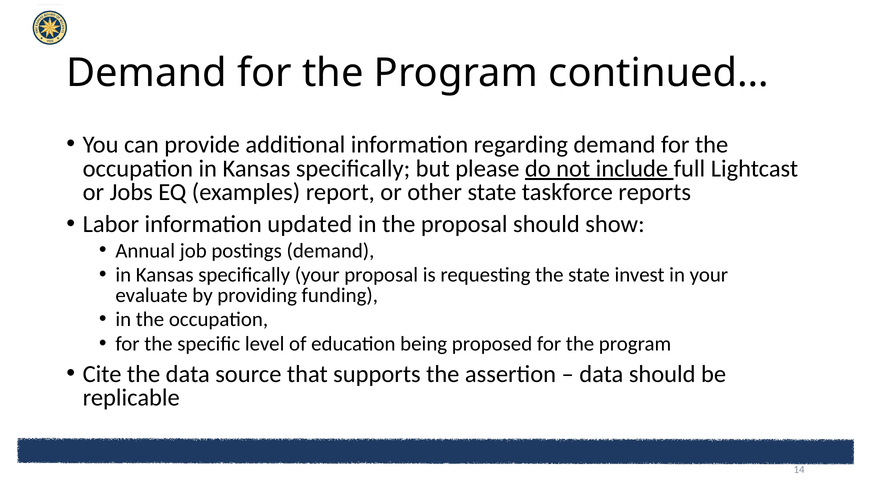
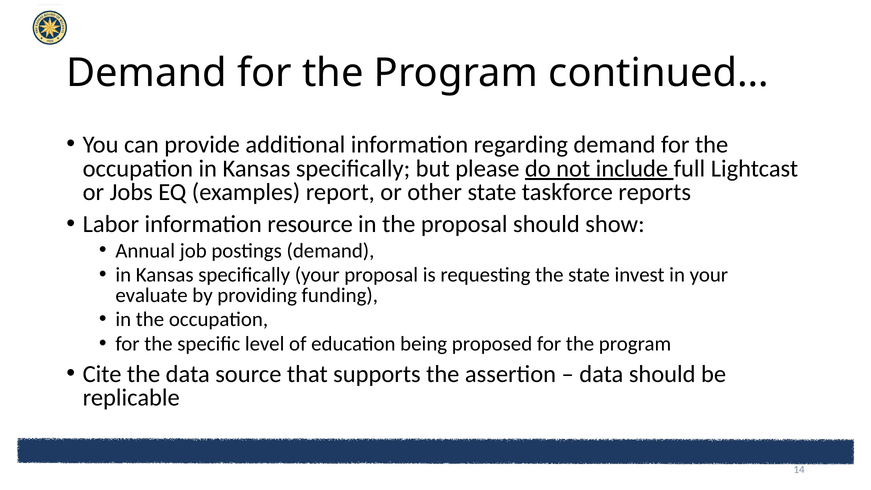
updated: updated -> resource (310, 224)
